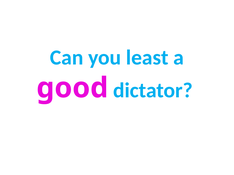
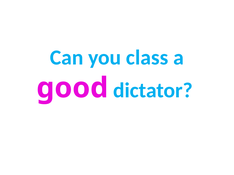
least: least -> class (147, 58)
